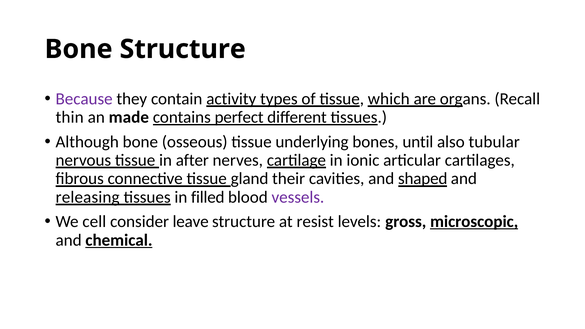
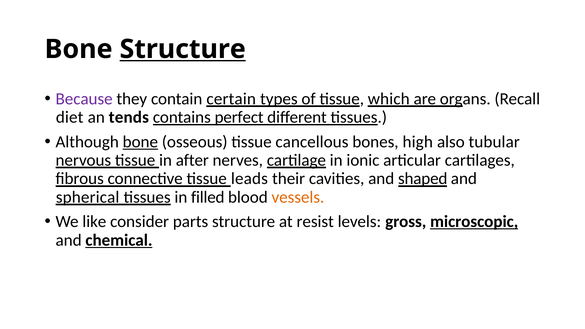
Structure underline: none -> present (183, 49)
activity: activity -> certain (231, 99)
thin: thin -> diet (70, 117)
made: made -> tends (129, 117)
bone underline: none -> present (140, 142)
underlying: underlying -> cancellous (312, 142)
until: until -> high (418, 142)
gland: gland -> leads (249, 179)
releasing: releasing -> spherical (88, 197)
vessels colour: purple -> orange (298, 197)
cell: cell -> like (94, 222)
leave: leave -> parts (191, 222)
